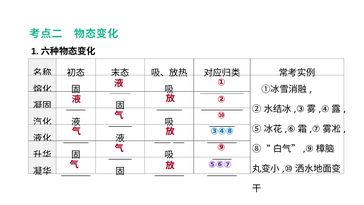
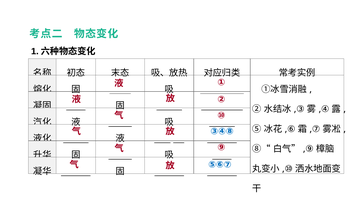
⑤⑥⑦ colour: purple -> blue (220, 164)
